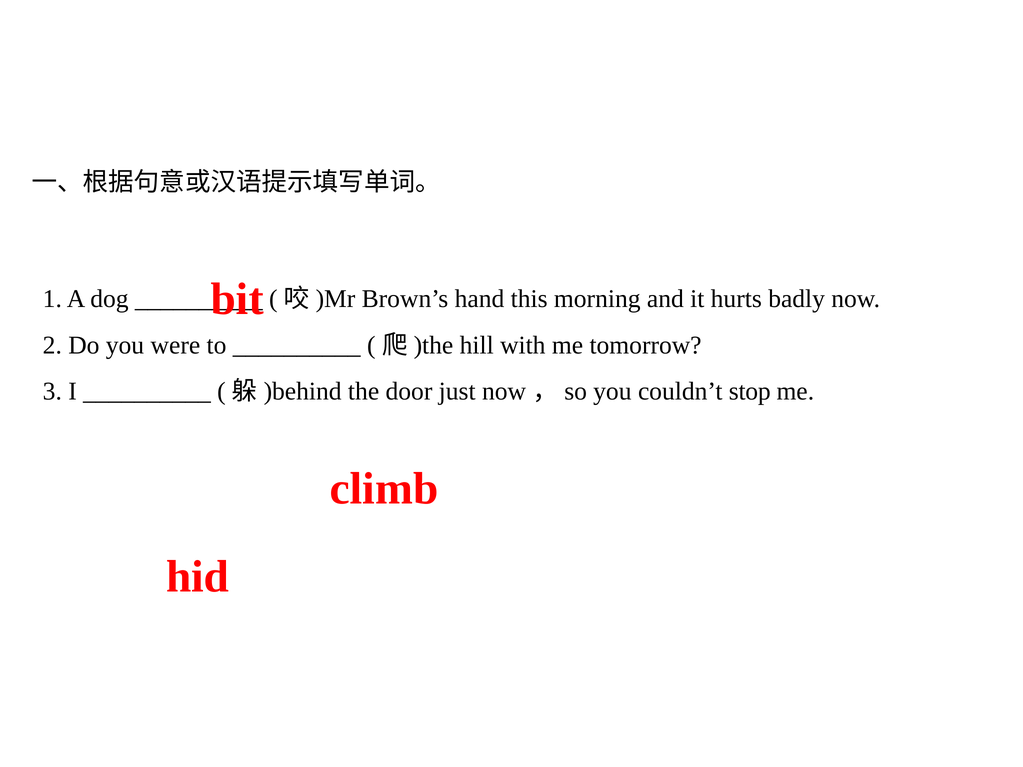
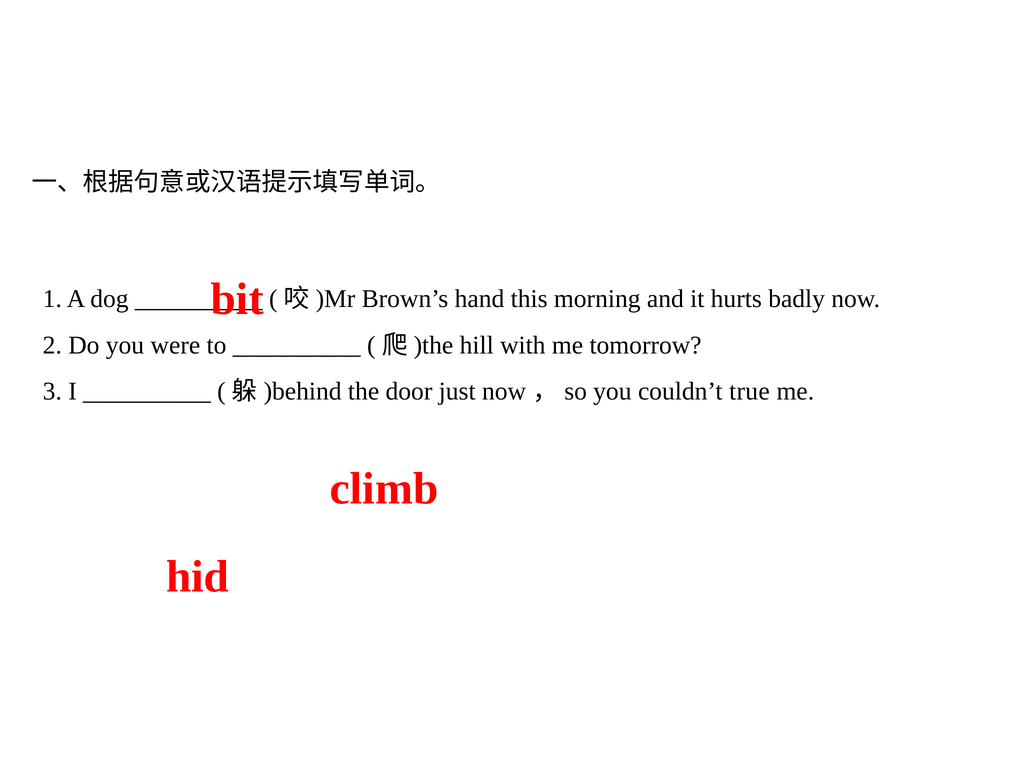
stop: stop -> true (749, 391)
